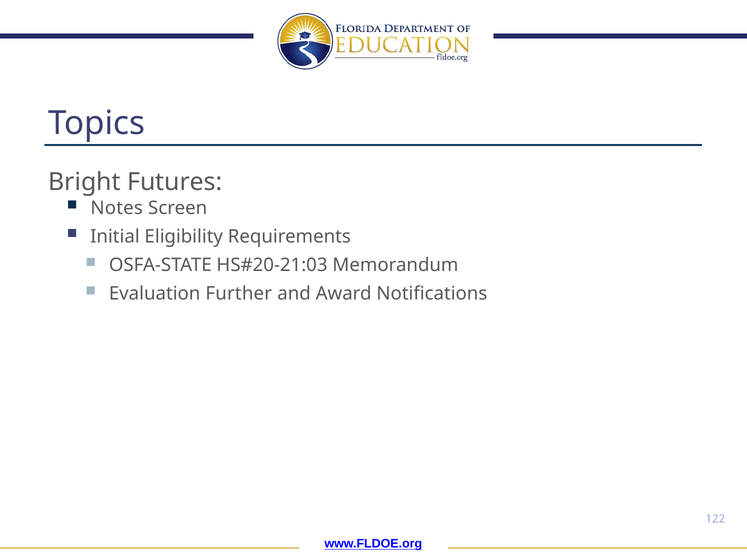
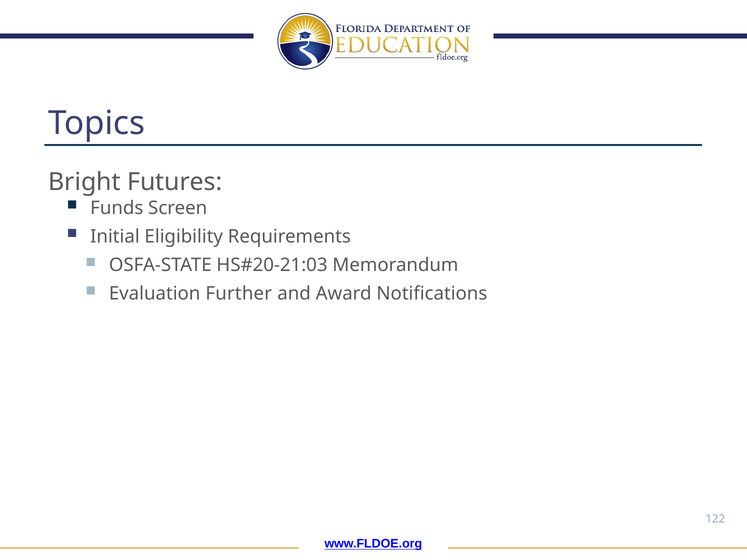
Notes: Notes -> Funds (117, 208)
